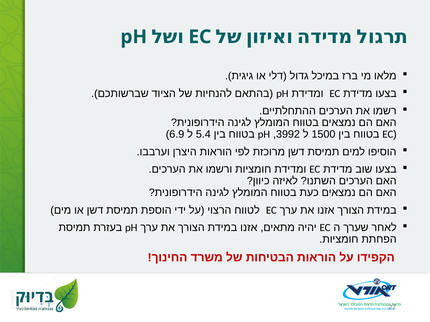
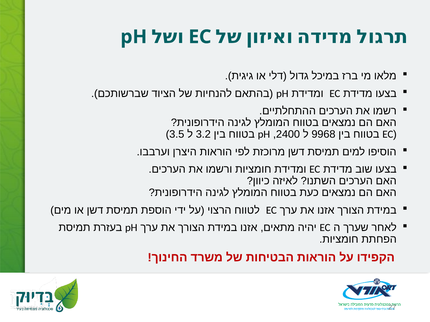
6.9: 6.9 -> 3.5 (177, 135)
5.4: 5.4 -> 3.2 (203, 135)
3992: 3992 -> 2400 (288, 135)
1500: 1500 -> 9968 (323, 135)
